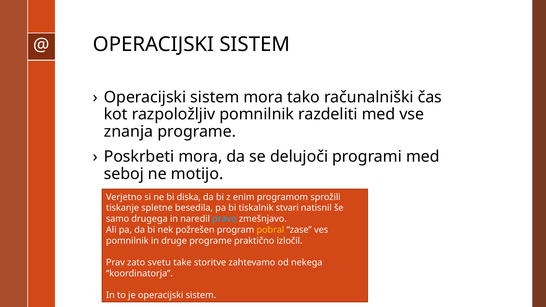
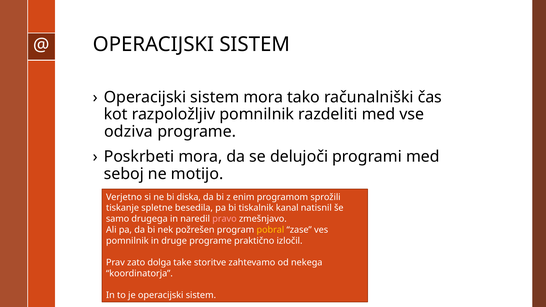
znanja: znanja -> odziva (128, 132)
stvari: stvari -> kanal (287, 208)
pravo colour: light blue -> pink (224, 219)
svetu: svetu -> dolga (159, 263)
